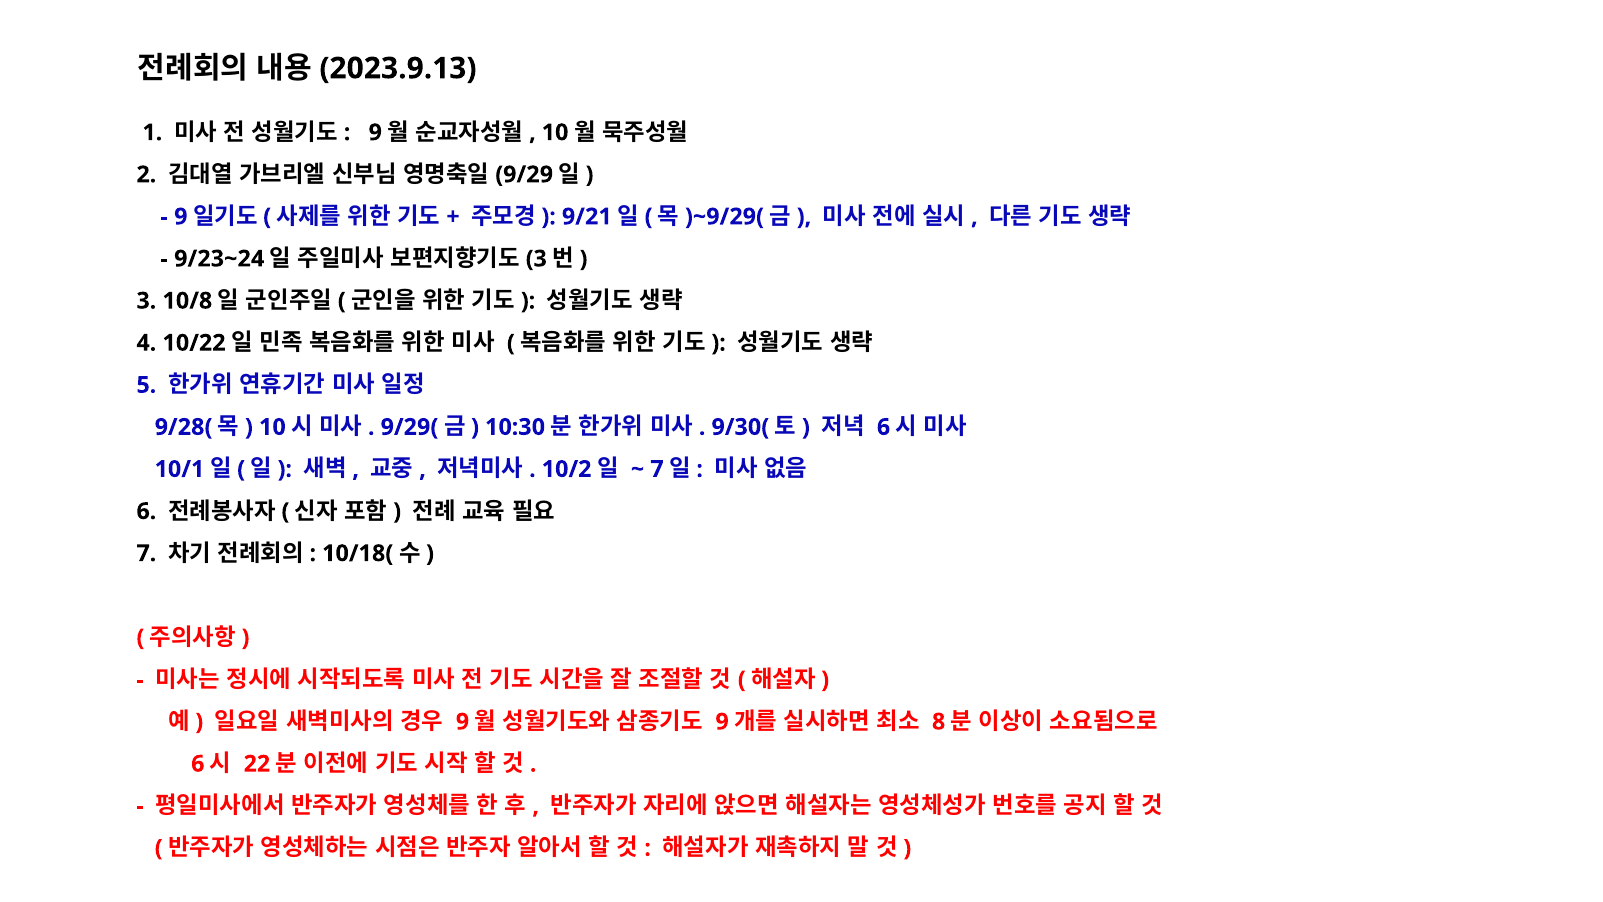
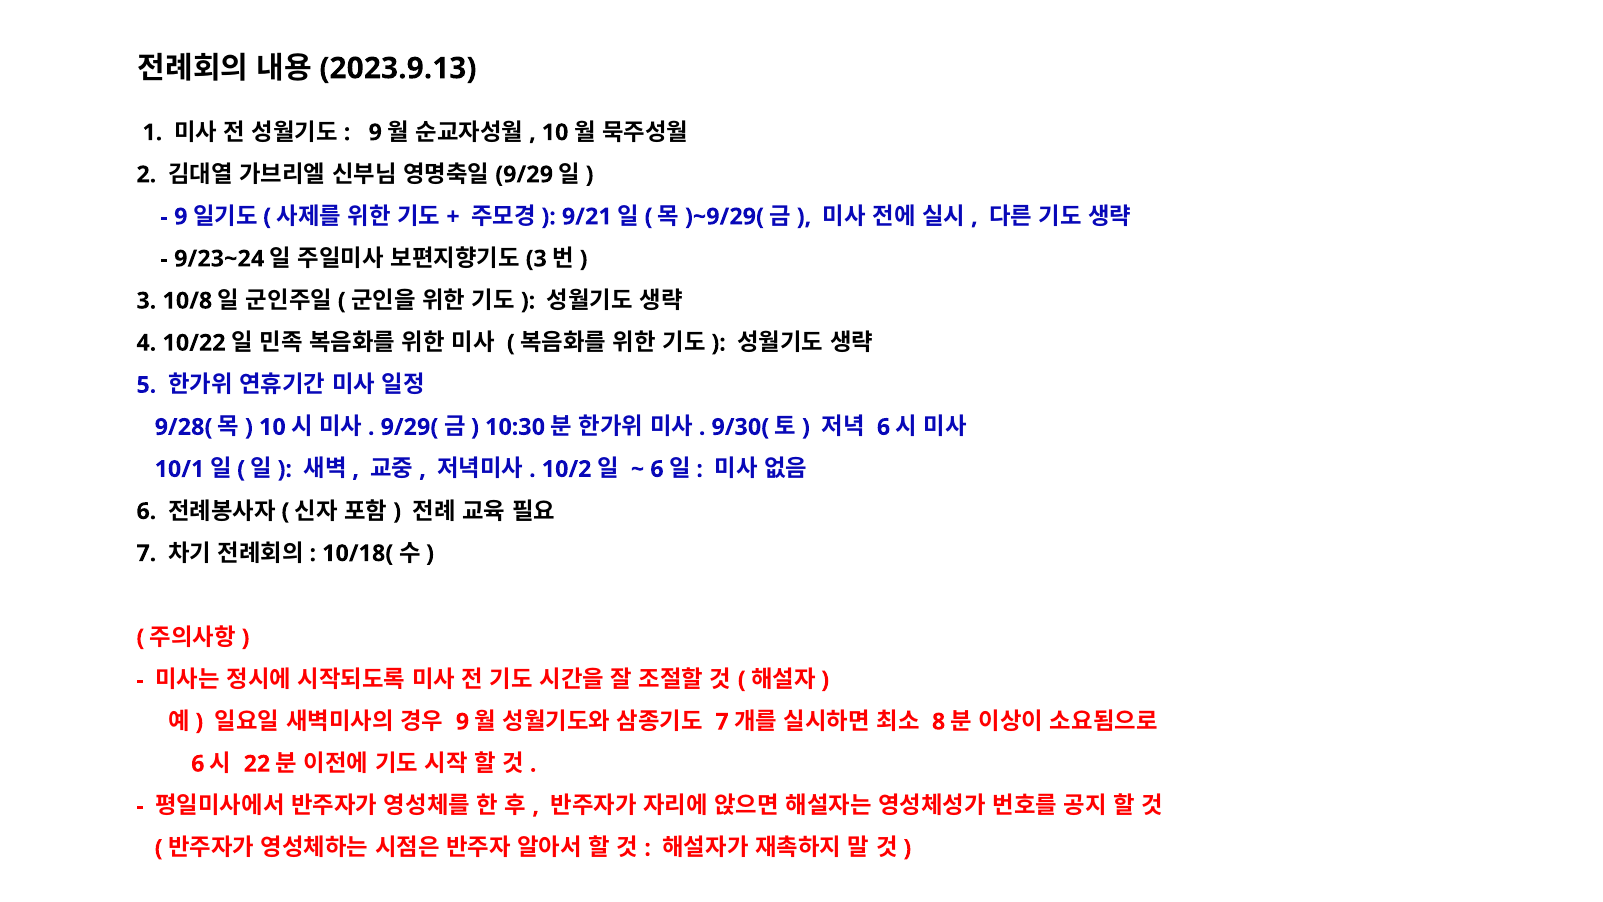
7: 7 -> 6 (657, 469)
9: 9 -> 7 (722, 722)
